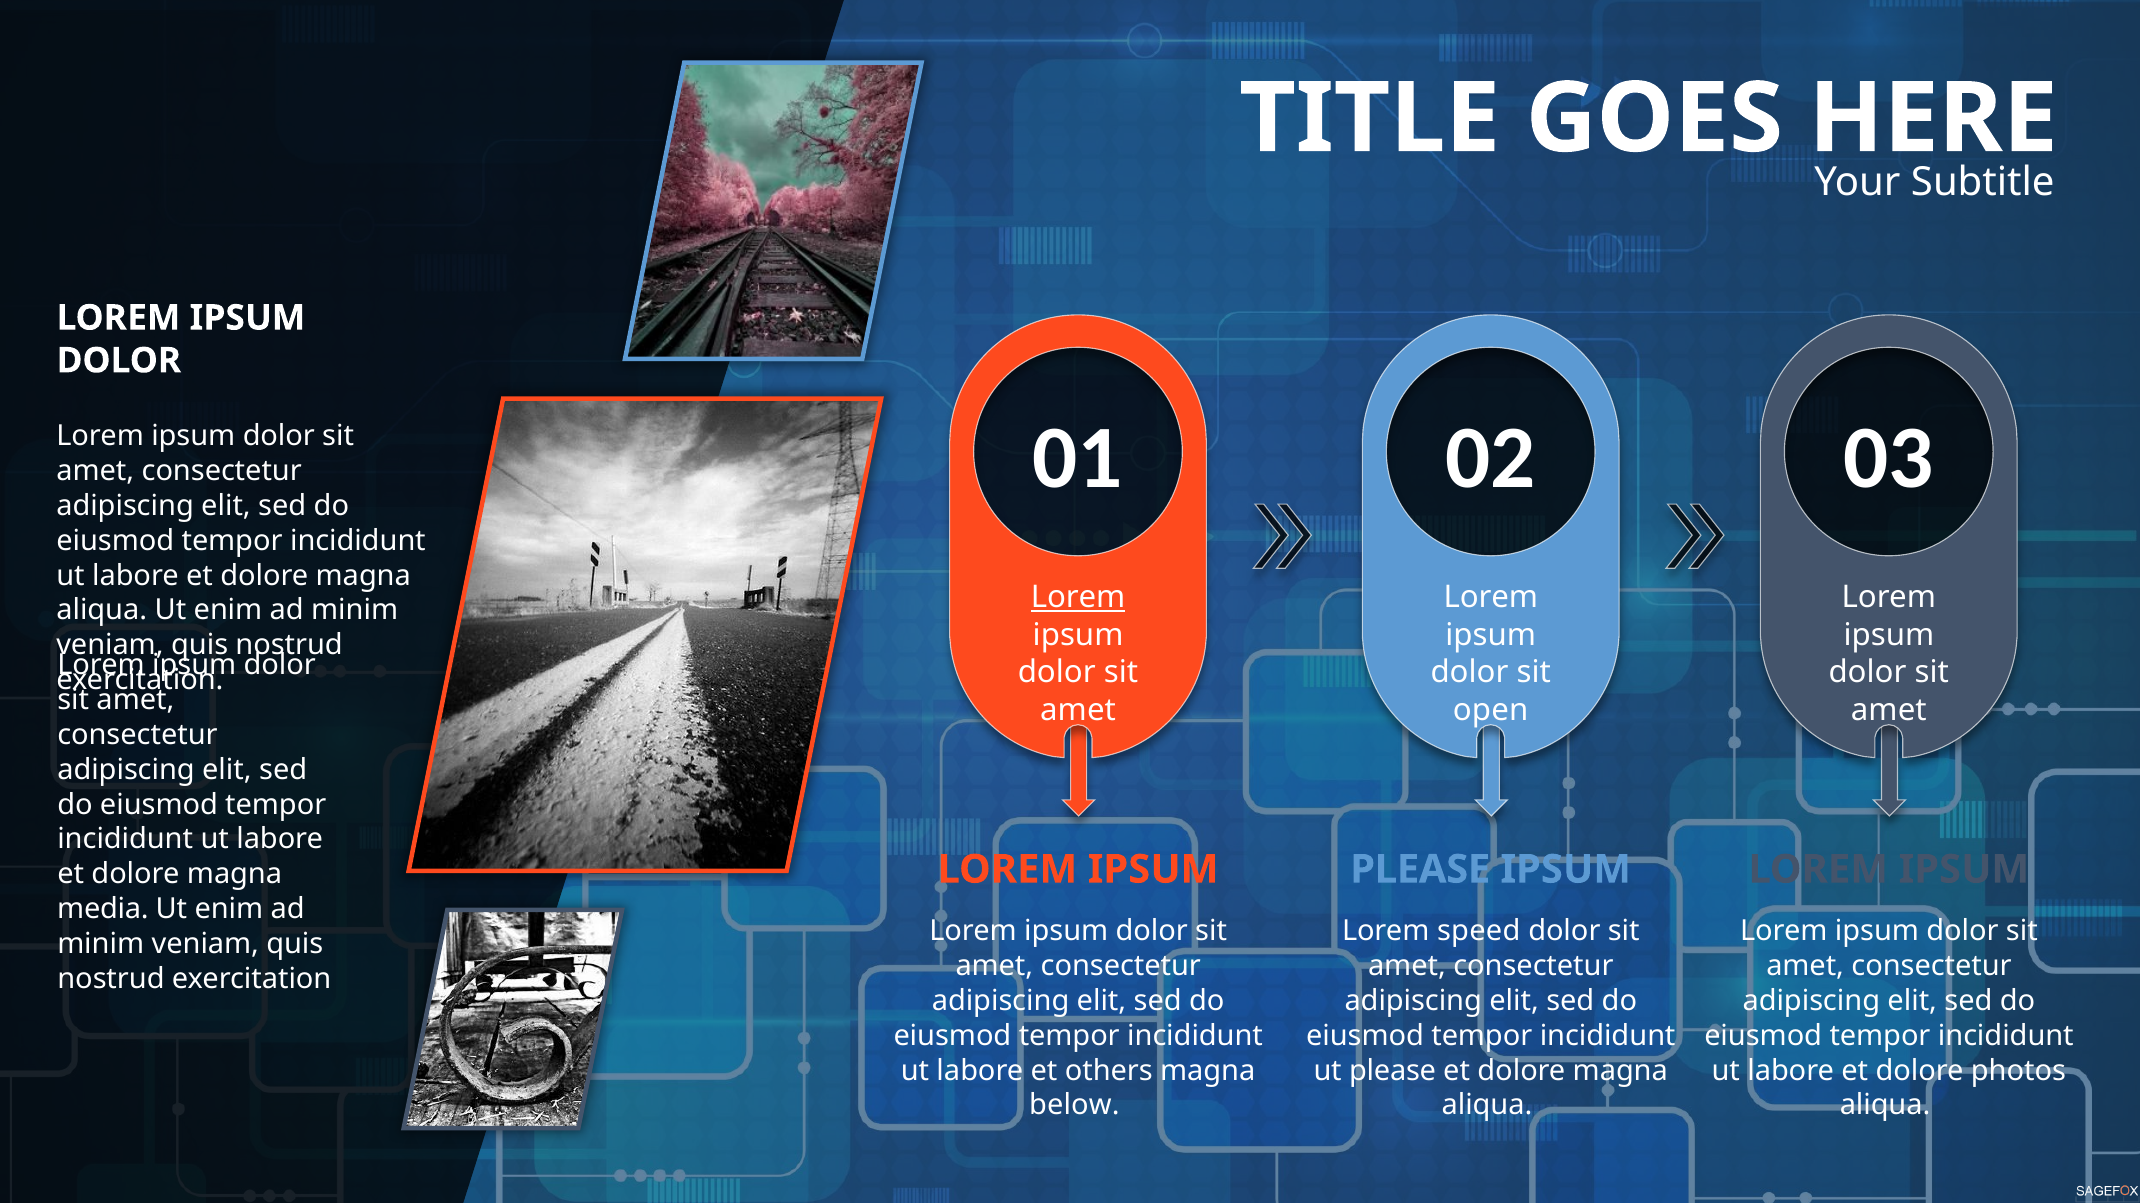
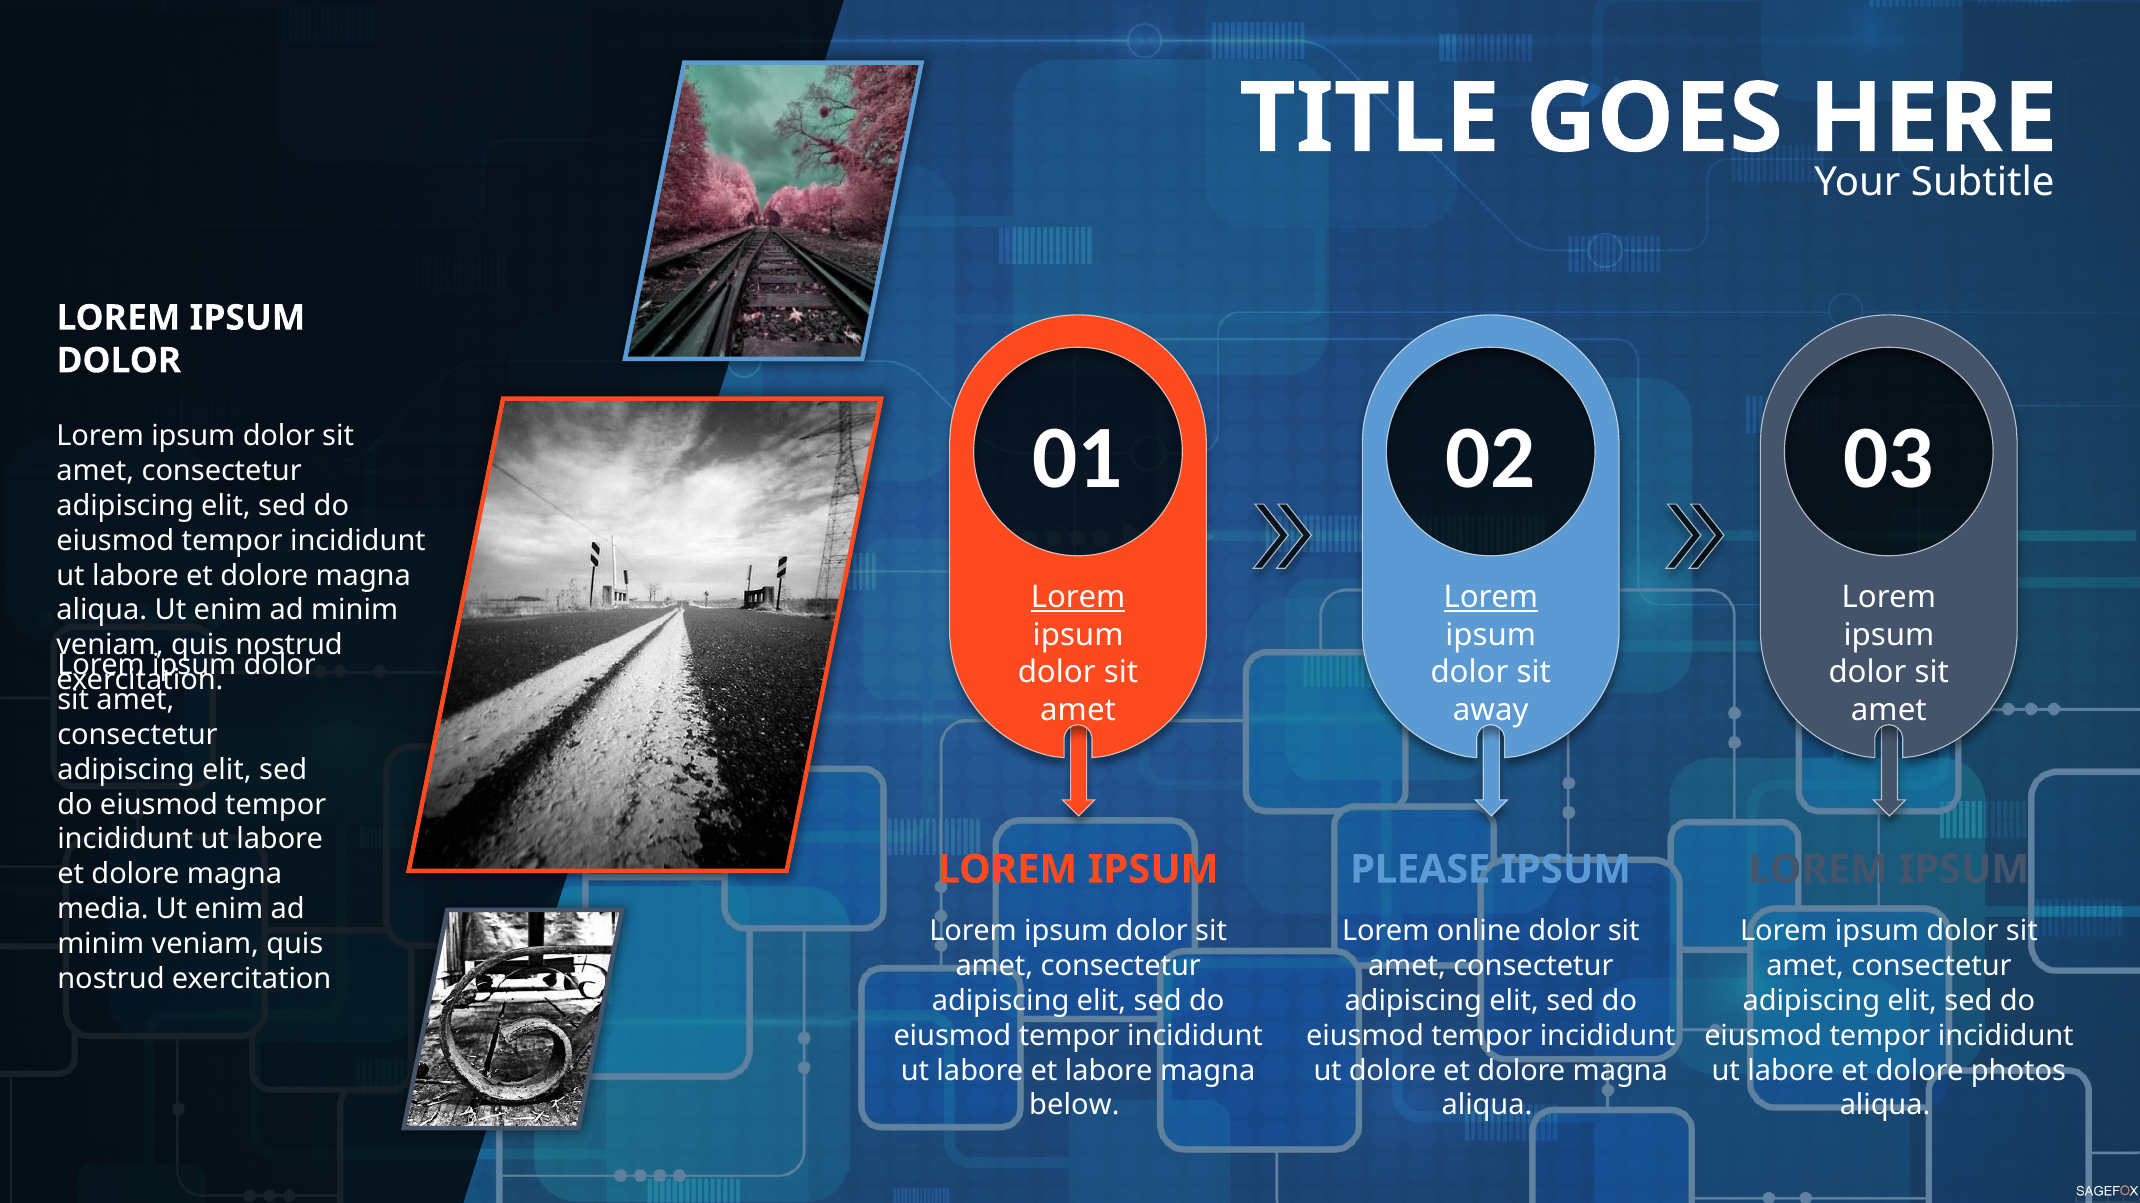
Lorem underline: none -> present (1491, 598)
open: open -> away (1491, 710)
speed: speed -> online (1479, 932)
et others: others -> labore (1109, 1071)
ut please: please -> dolore (1393, 1071)
